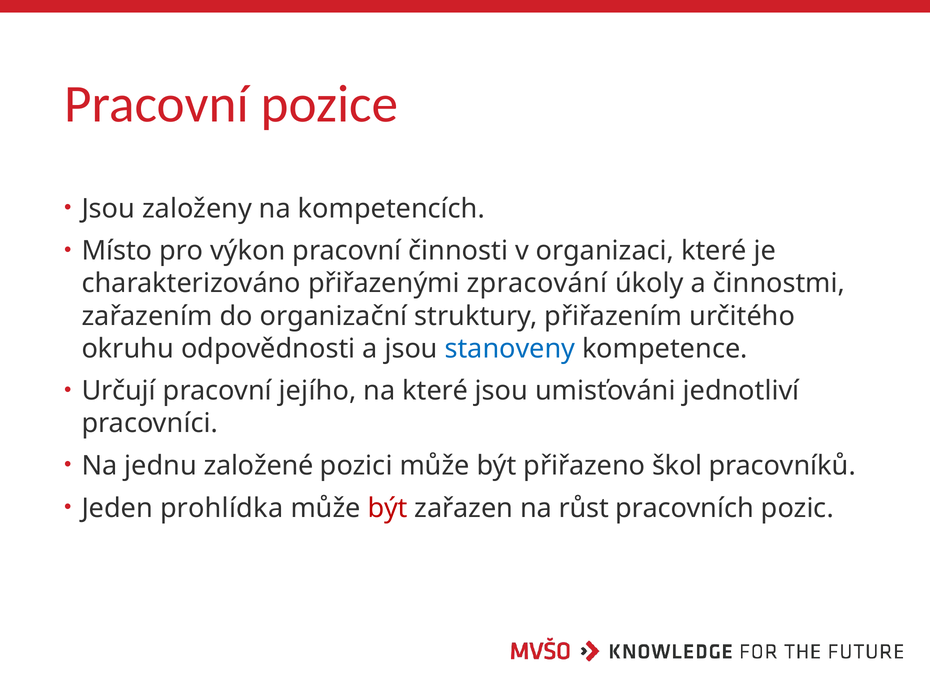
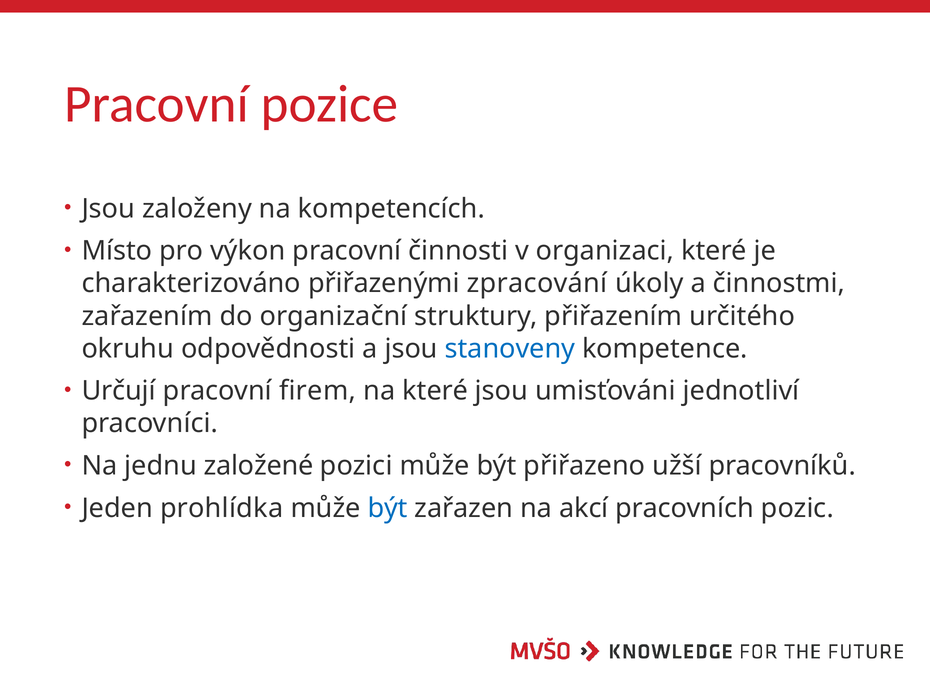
jejího: jejího -> firem (318, 391)
škol: škol -> užší (677, 465)
být colour: red -> blue (388, 508)
růst: růst -> akcí (584, 508)
